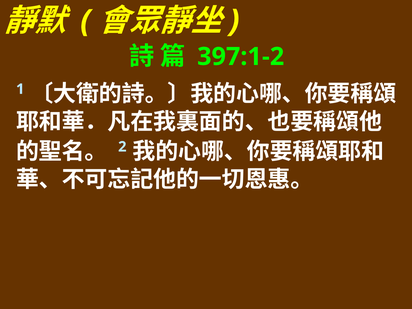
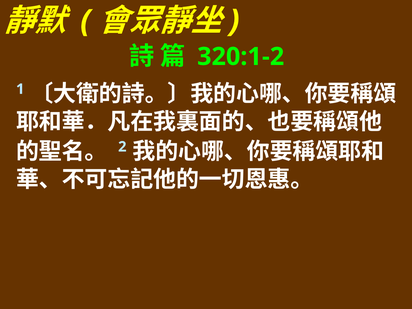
397:1-2: 397:1-2 -> 320:1-2 (241, 57)
